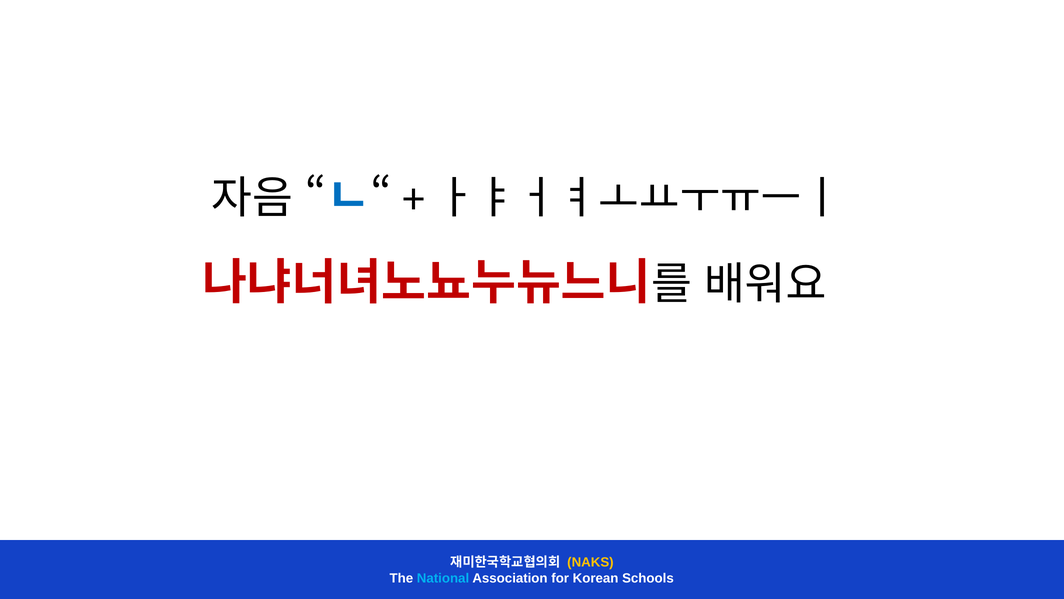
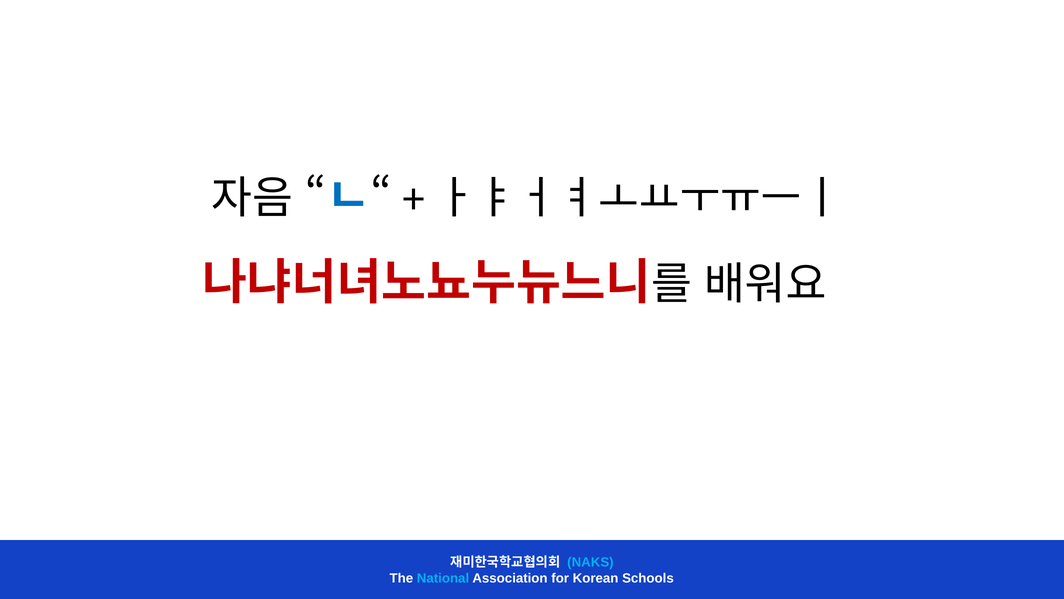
NAKS colour: yellow -> light blue (590, 562)
